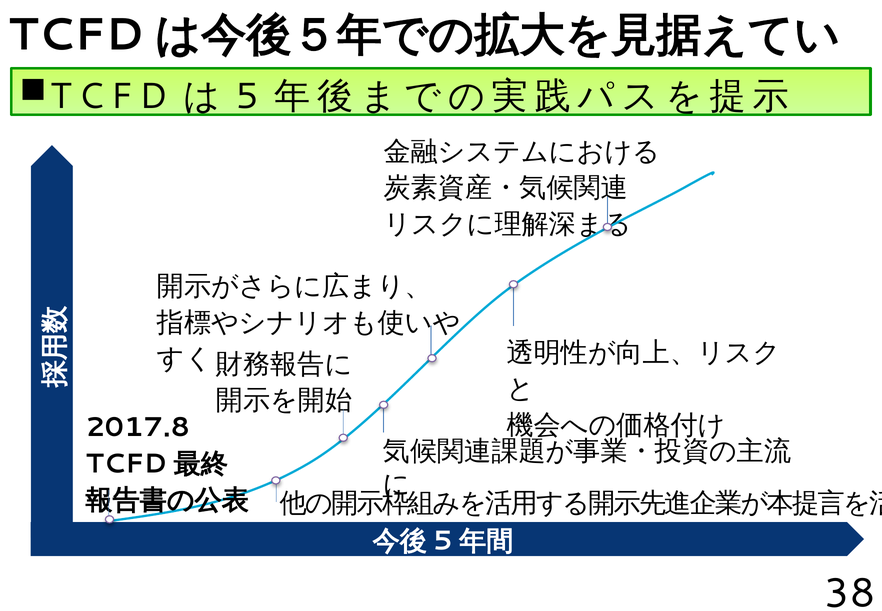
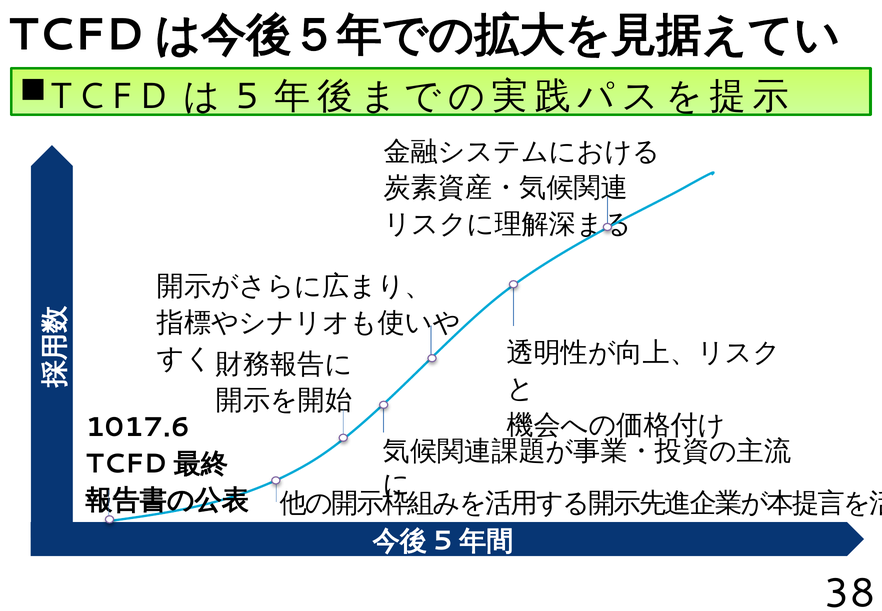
2017.8: 2017.8 -> 1017.6 (138, 427)
